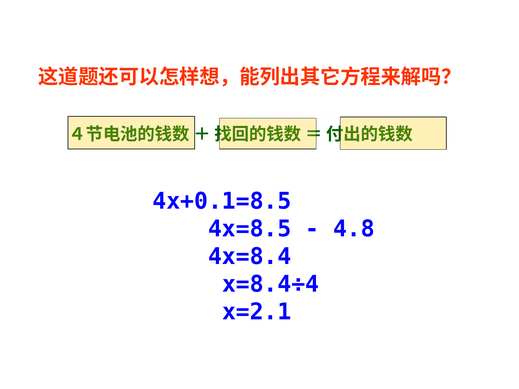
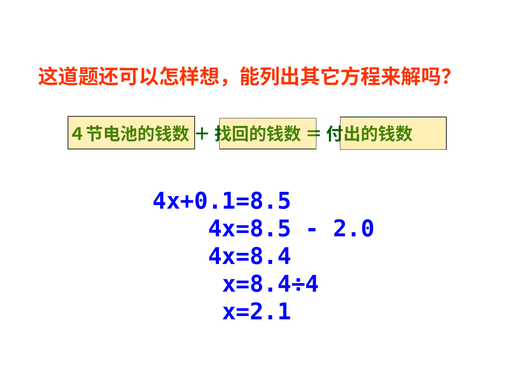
4.8: 4.8 -> 2.0 (354, 229)
